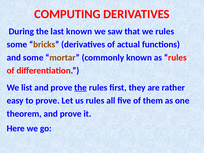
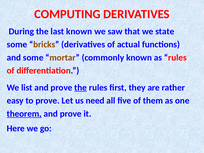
we rules: rules -> state (165, 31)
us rules: rules -> need (95, 101)
theorem underline: none -> present (24, 114)
